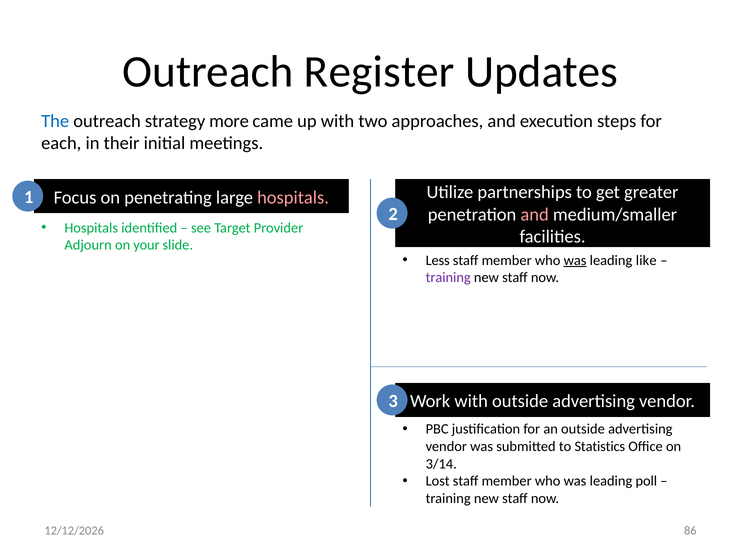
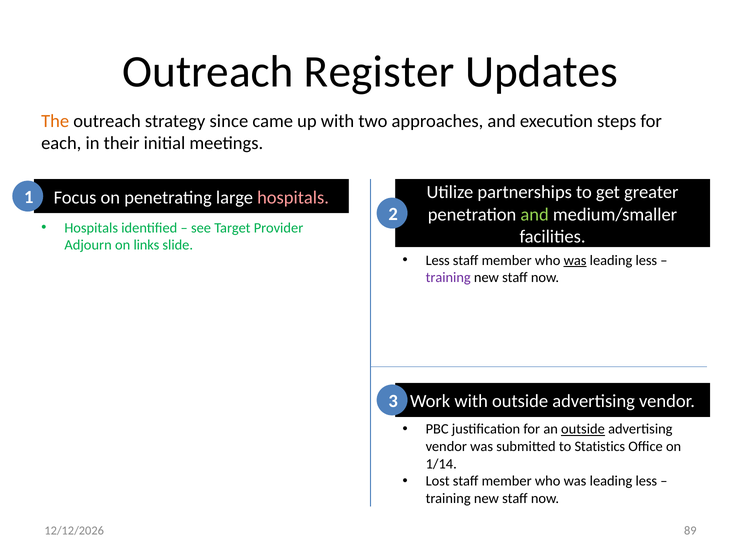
The colour: blue -> orange (55, 121)
more: more -> since (229, 121)
and colour: pink -> light green (535, 214)
your: your -> links (146, 245)
like: like -> less (646, 260)
outside underline: none -> present (583, 429)
3/14: 3/14 -> 1/14 (441, 464)
poll: poll -> less (646, 481)
86: 86 -> 89 (690, 531)
